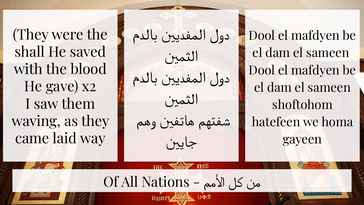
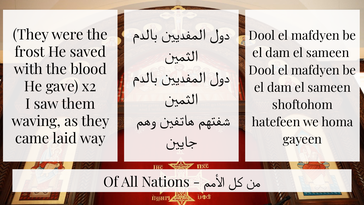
shall: shall -> frost (30, 52)
